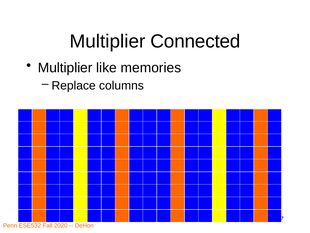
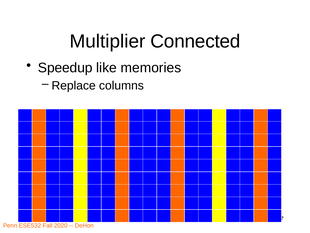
Multiplier: Multiplier -> Speedup (65, 68)
